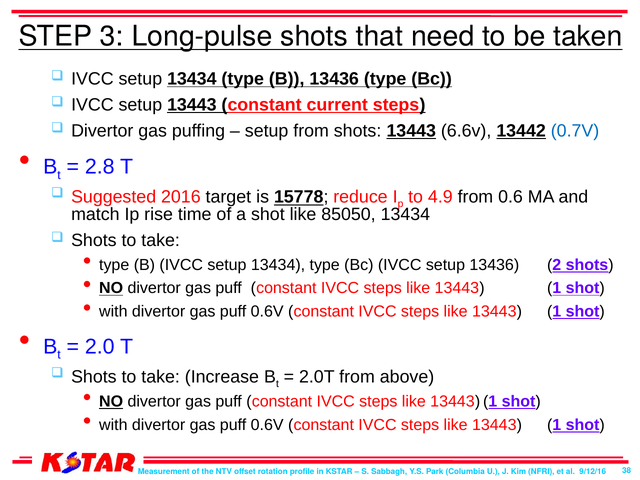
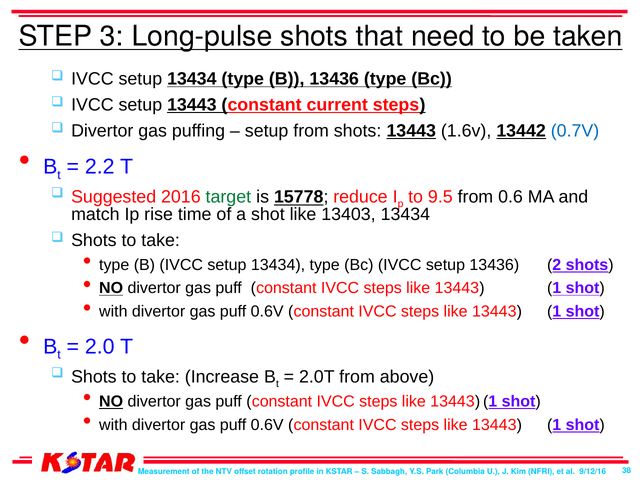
6.6v: 6.6v -> 1.6v (466, 131)
2.8: 2.8 -> 2.2 (100, 167)
target colour: black -> green (228, 197)
4.9: 4.9 -> 9.5 (440, 197)
85050: 85050 -> 13403 (348, 215)
